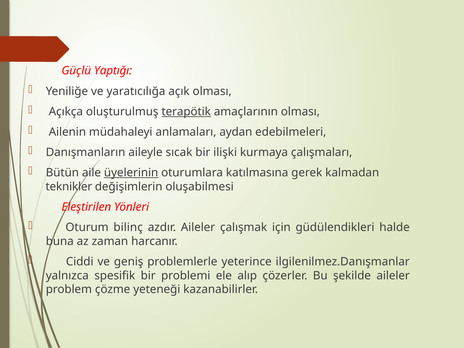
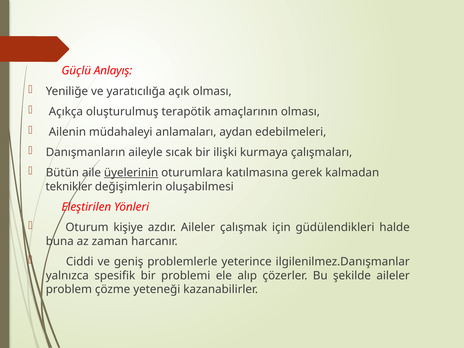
Yaptığı: Yaptığı -> Anlayış (113, 71)
terapötik underline: present -> none (186, 112)
bilinç: bilinç -> kişiye (128, 227)
